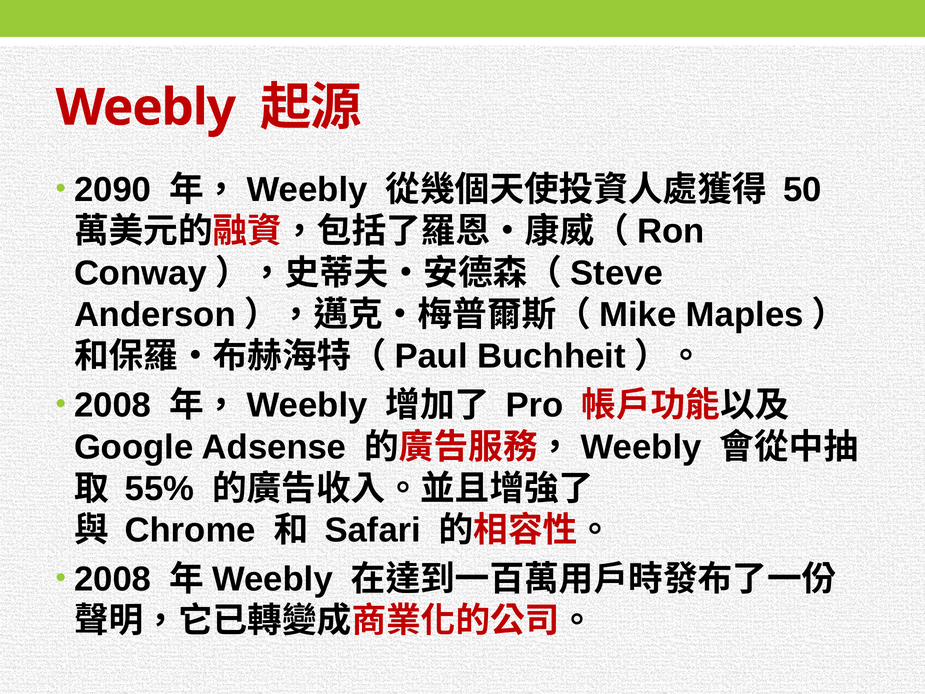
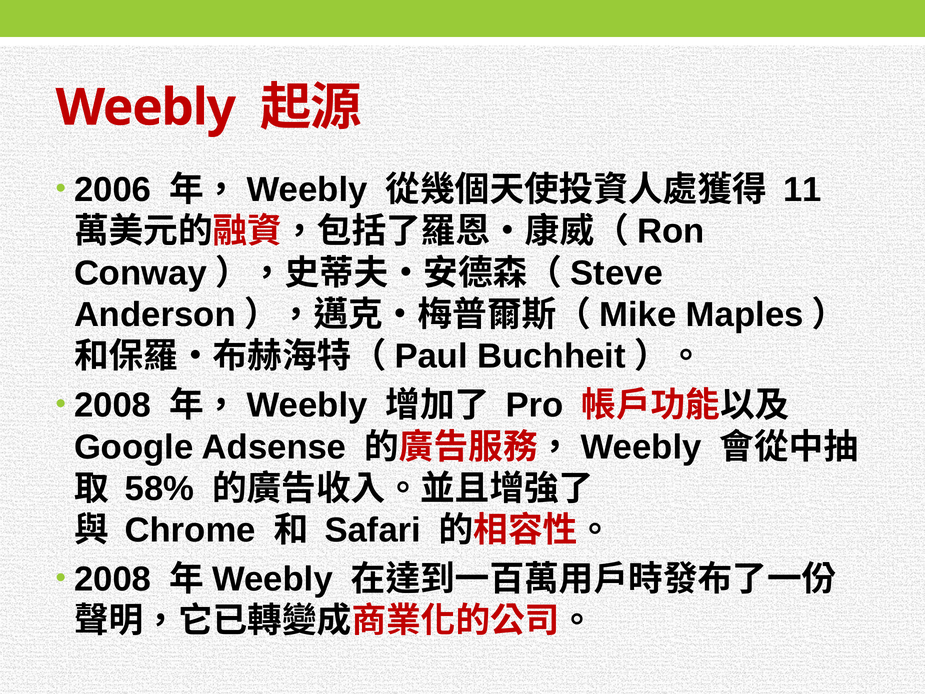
2090: 2090 -> 2006 (113, 190)
50: 50 -> 11 (802, 190)
55%: 55% -> 58% (160, 489)
